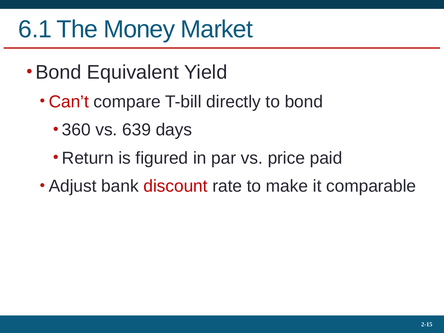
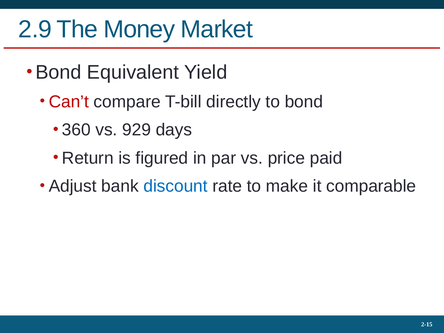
6.1: 6.1 -> 2.9 (35, 29)
639: 639 -> 929 (137, 130)
discount colour: red -> blue (176, 186)
